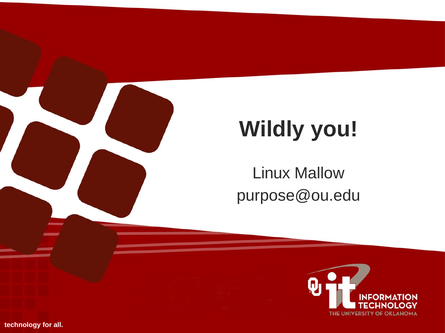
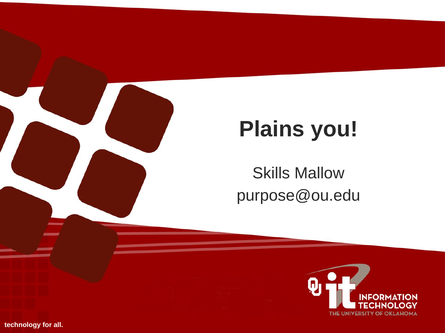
Wildly: Wildly -> Plains (272, 130)
Linux: Linux -> Skills (271, 173)
